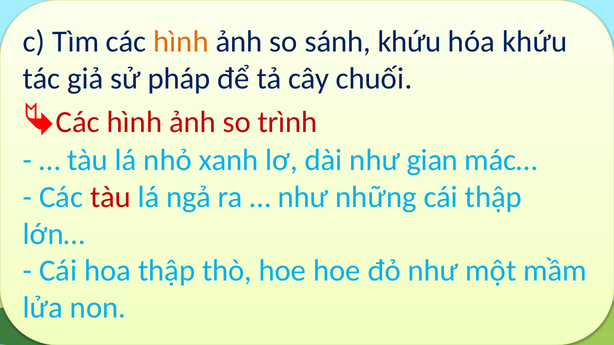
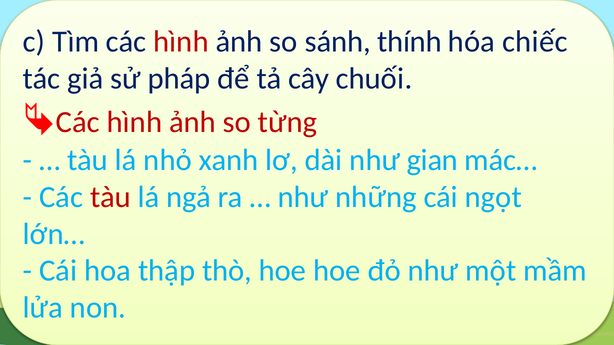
hình colour: orange -> red (181, 42)
sánh khứu: khứu -> thính (410, 42)
hóa khứu: khứu -> chiếc (535, 42)
trình: trình -> từng (288, 122)
cái thập: thập -> ngọt (493, 197)
